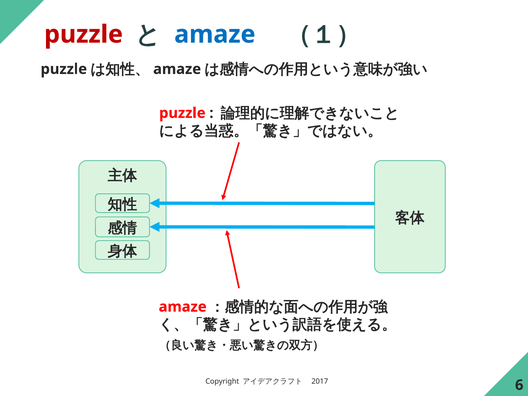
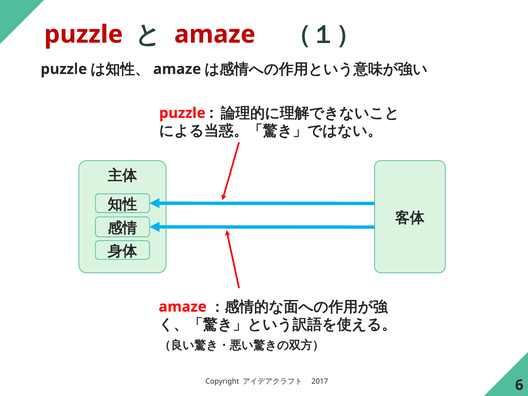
amaze colour: blue -> red (215, 34)
